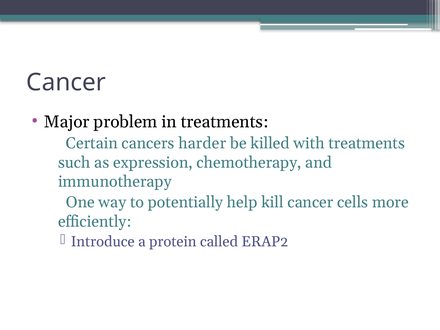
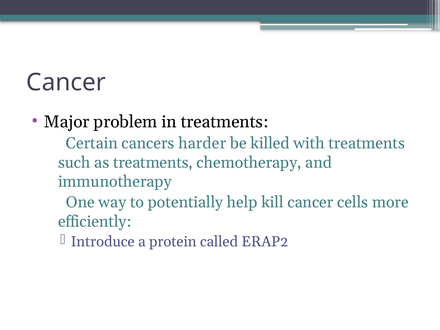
as expression: expression -> treatments (153, 162)
